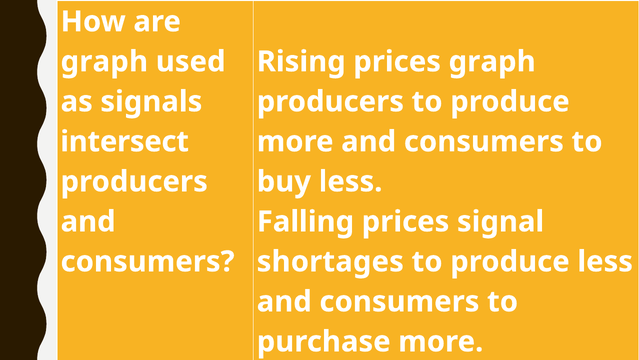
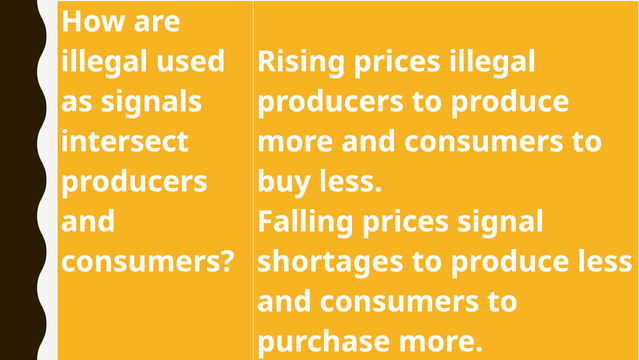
graph: graph -> illegal (104, 62)
prices graph: graph -> illegal (492, 62)
